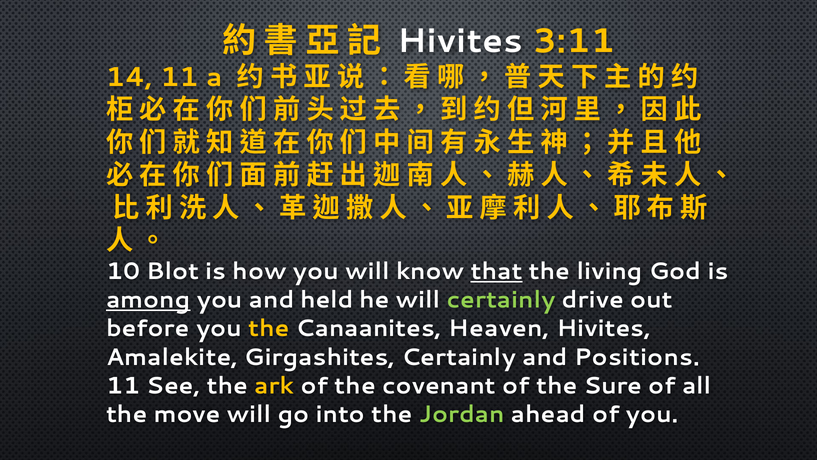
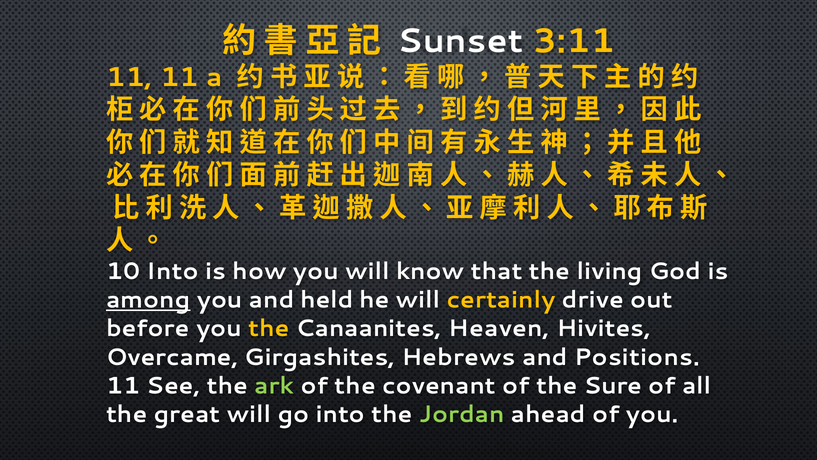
Hivites: Hivites -> Sunset (460, 41)
14: 14 -> 11 (129, 77)
10 Blot: Blot -> Into (173, 271)
that underline: present -> none (497, 271)
certainly colour: light green -> yellow (501, 300)
Amalekite: Amalekite -> Overcame (172, 357)
Girgashites Certainly: Certainly -> Hebrews (459, 357)
ark colour: yellow -> light green (274, 385)
move: move -> great (187, 414)
